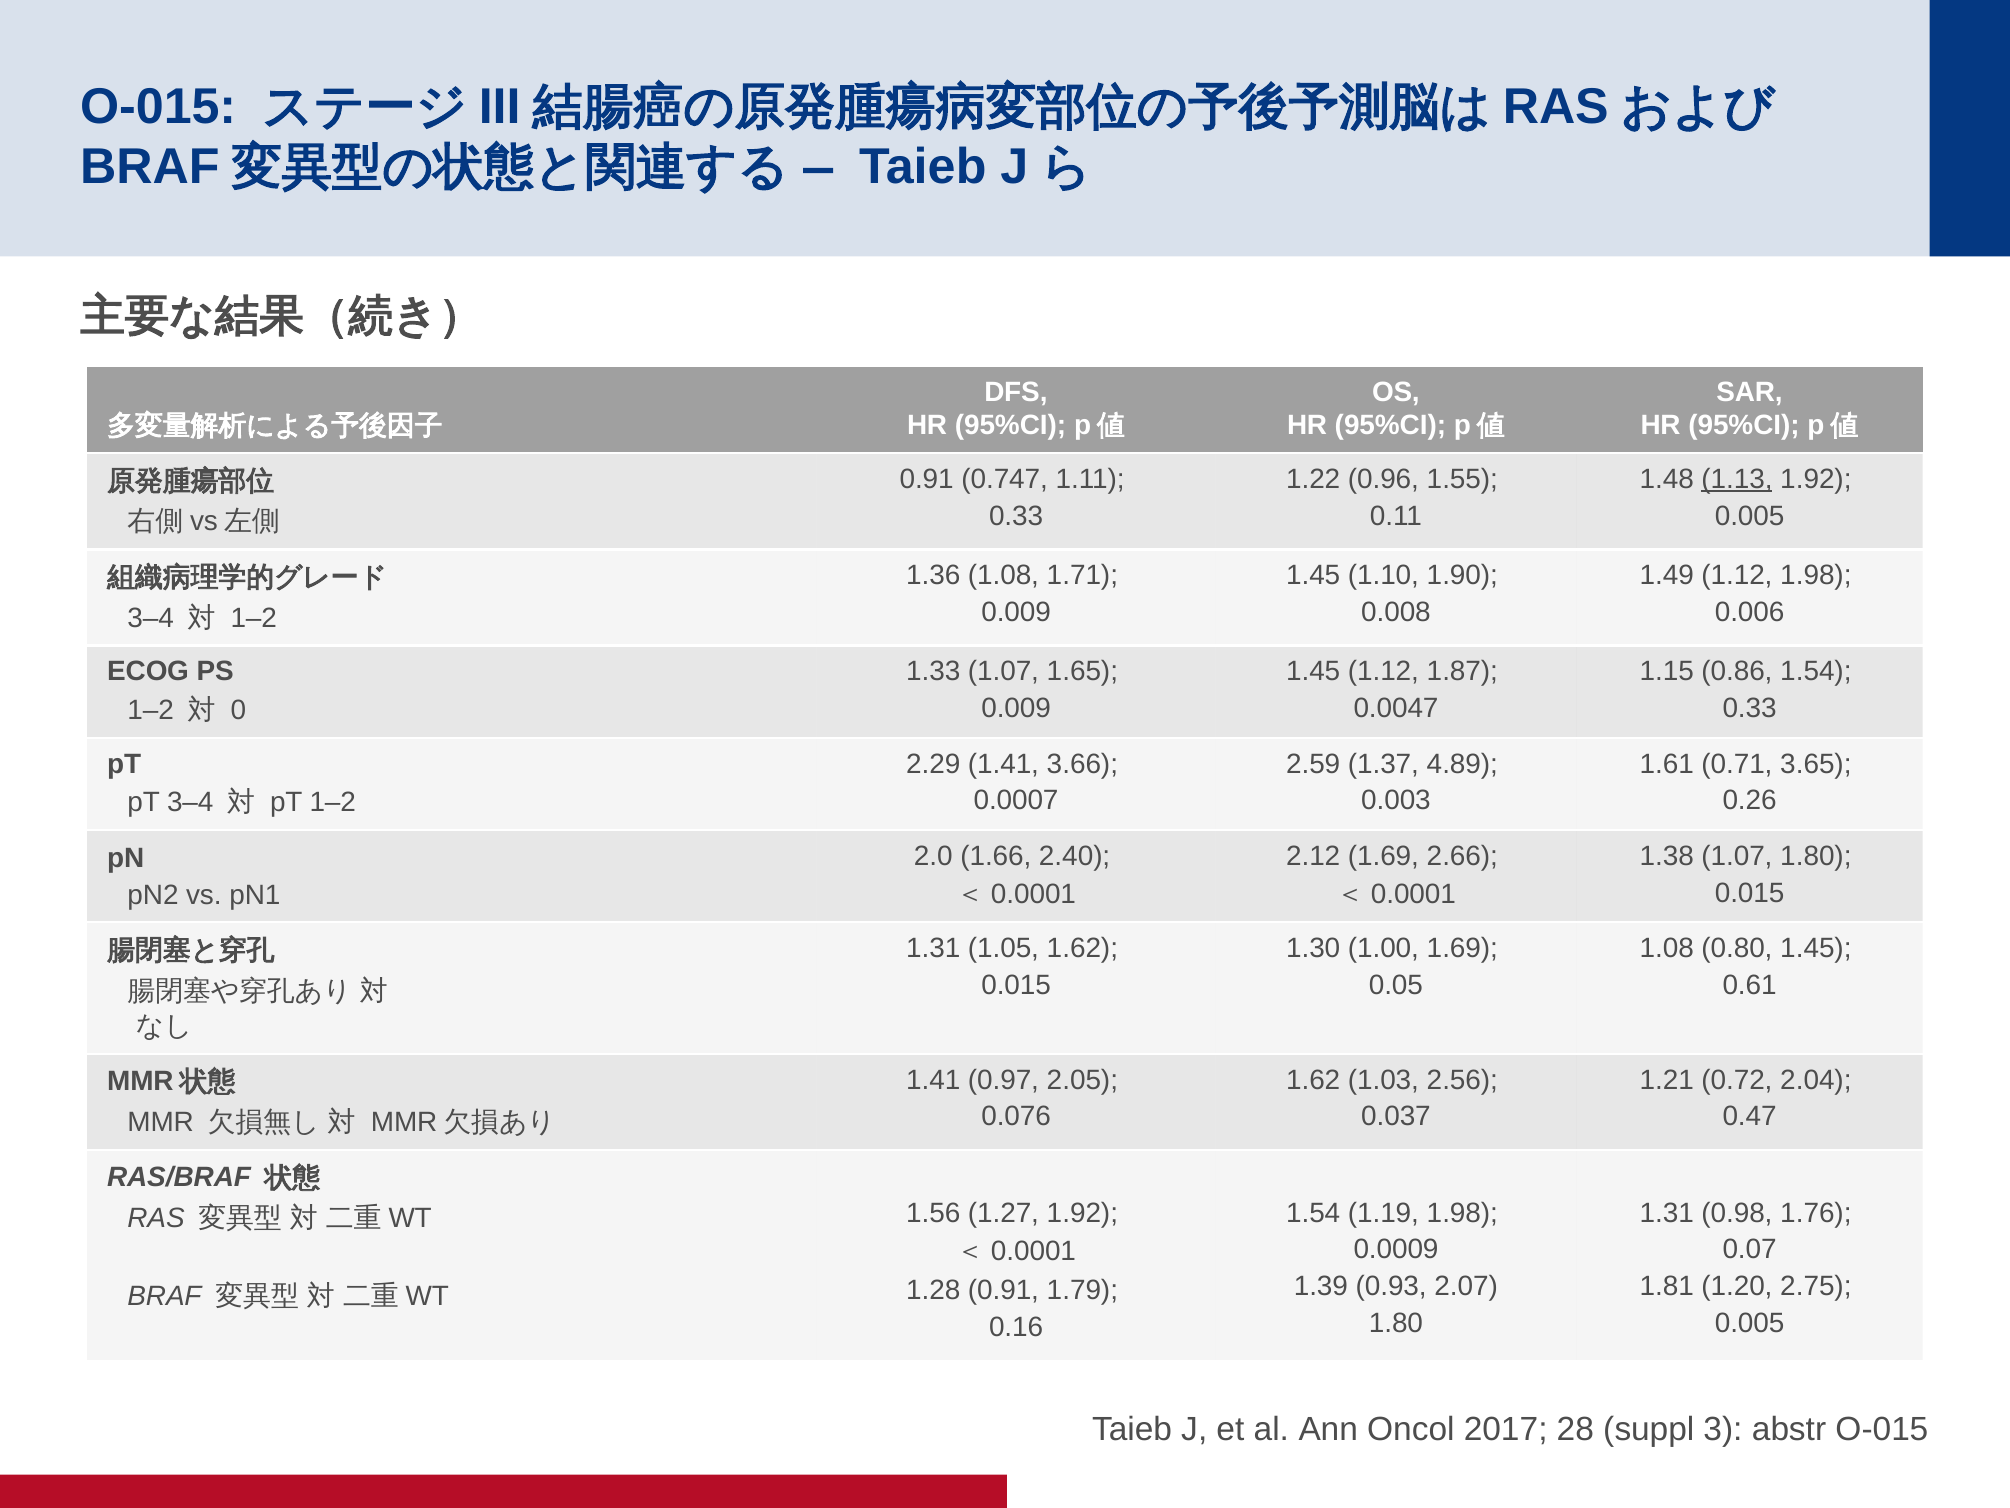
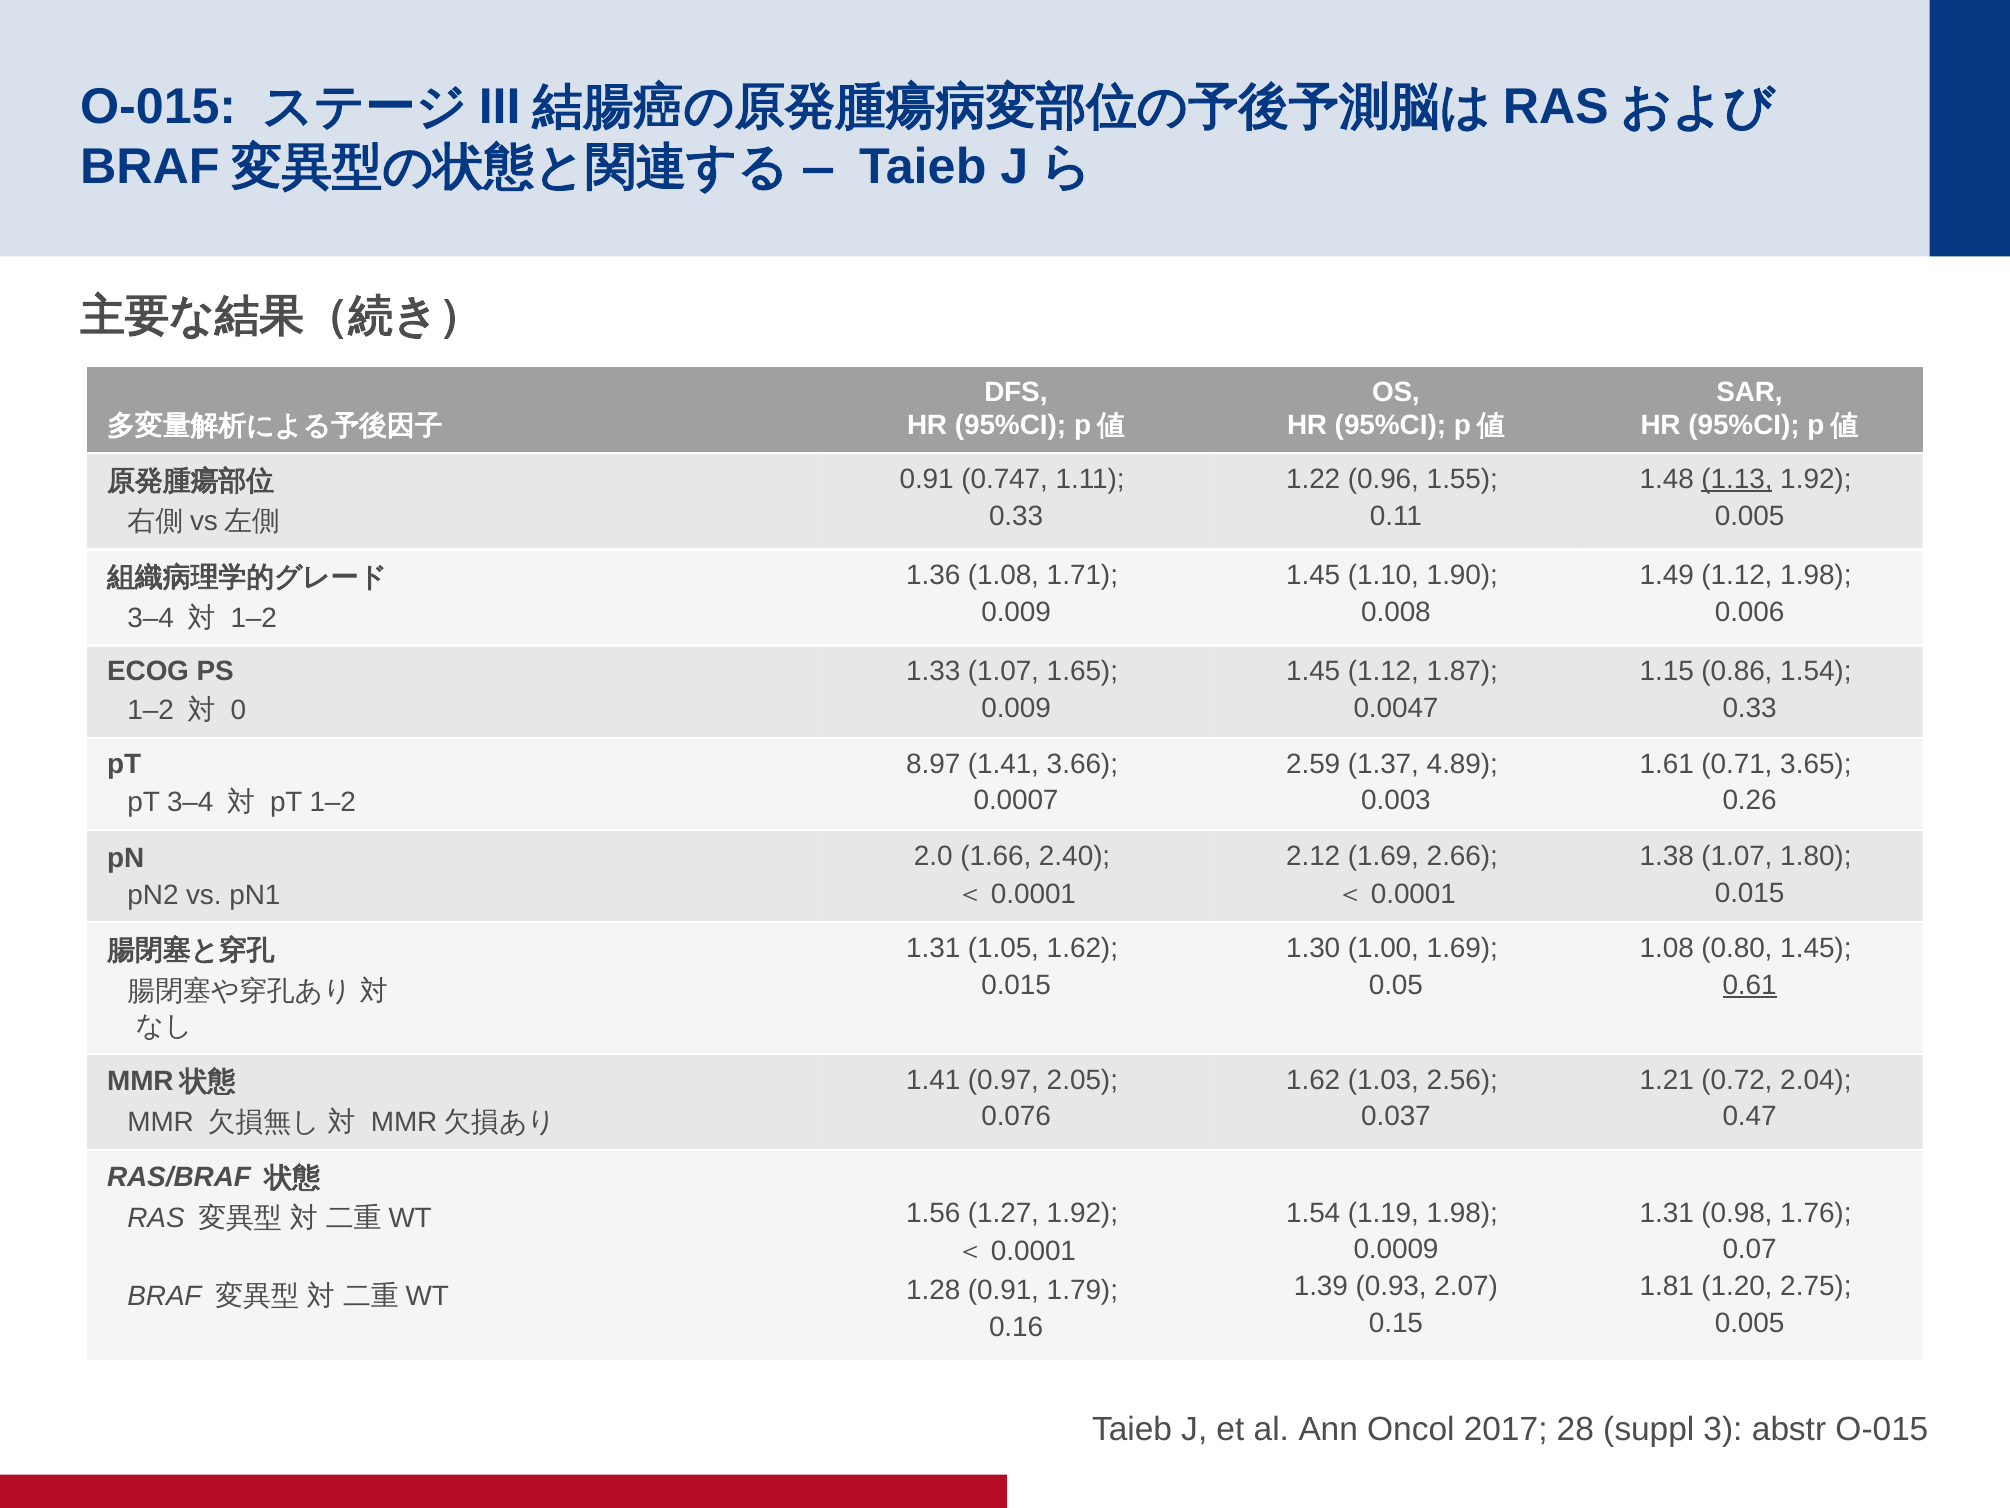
2.29: 2.29 -> 8.97 (933, 764)
0.61 underline: none -> present (1750, 985)
1.80: 1.80 -> 0.15 (1396, 1323)
